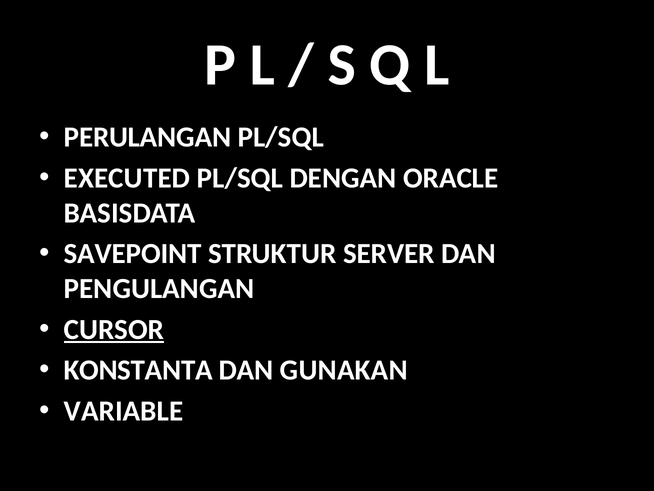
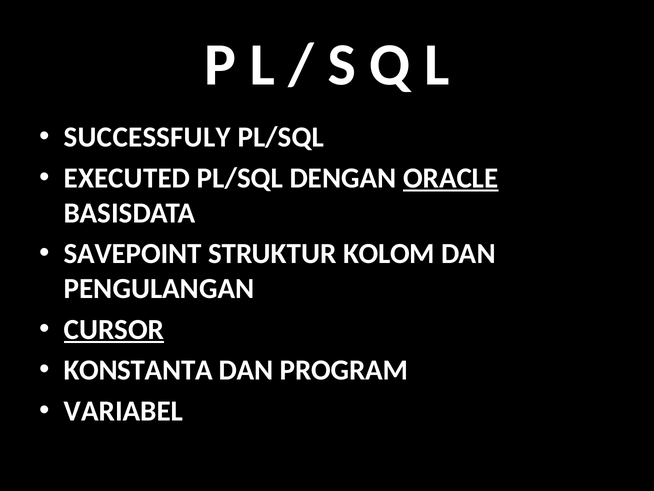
PERULANGAN: PERULANGAN -> SUCCESSFULY (147, 137)
ORACLE underline: none -> present (451, 178)
SERVER: SERVER -> KOLOM (389, 254)
GUNAKAN: GUNAKAN -> PROGRAM (344, 370)
VARIABLE: VARIABLE -> VARIABEL (124, 411)
